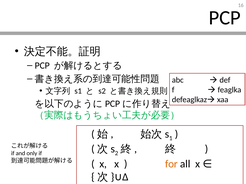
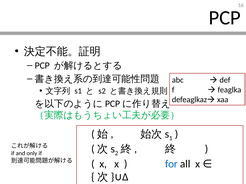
for colour: orange -> blue (171, 164)
